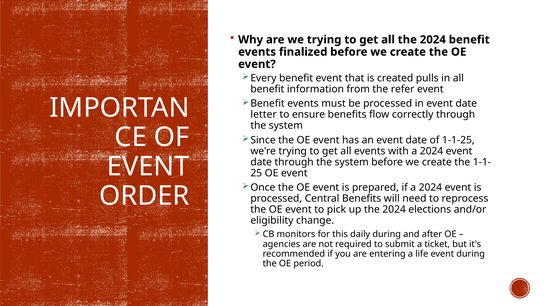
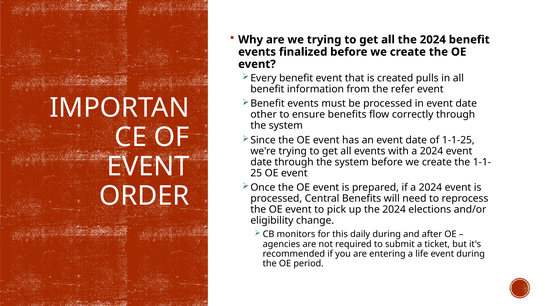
letter: letter -> other (264, 115)
